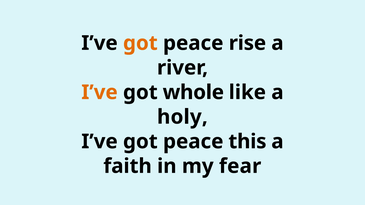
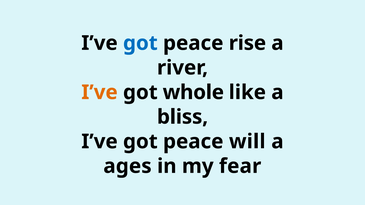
got colour: orange -> blue (140, 43)
holy: holy -> bliss (183, 117)
this: this -> will (247, 142)
faith: faith -> ages (127, 166)
